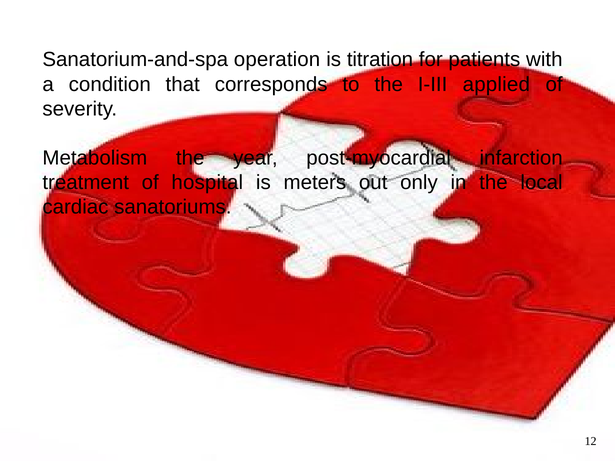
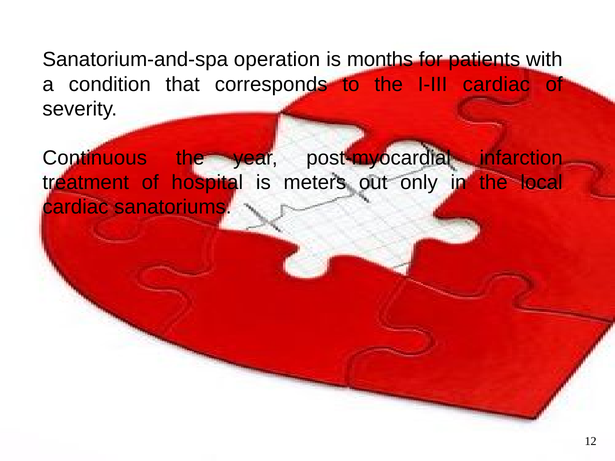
titration: titration -> months (380, 60)
I-III applied: applied -> cardiac (496, 84)
Metabolism: Metabolism -> Continuous (95, 158)
